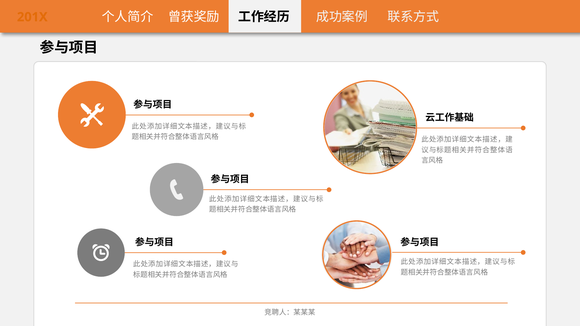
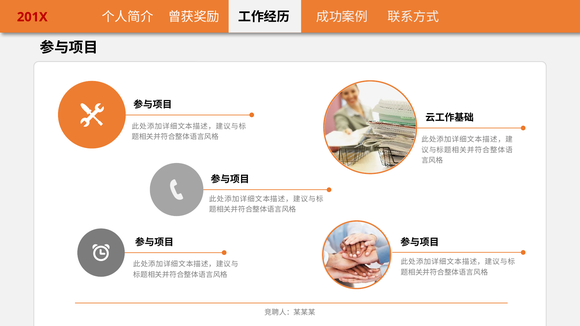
201X colour: orange -> red (32, 17)
